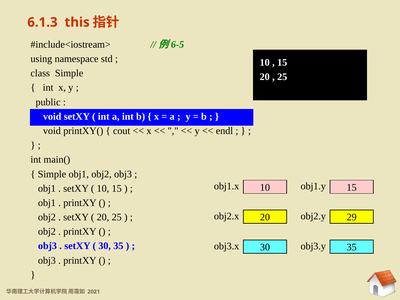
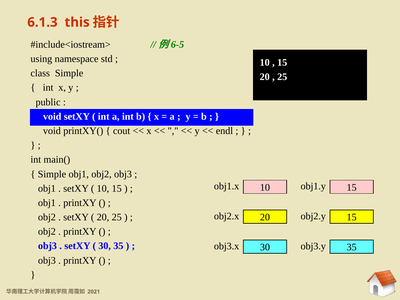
20 29: 29 -> 15 (352, 217)
